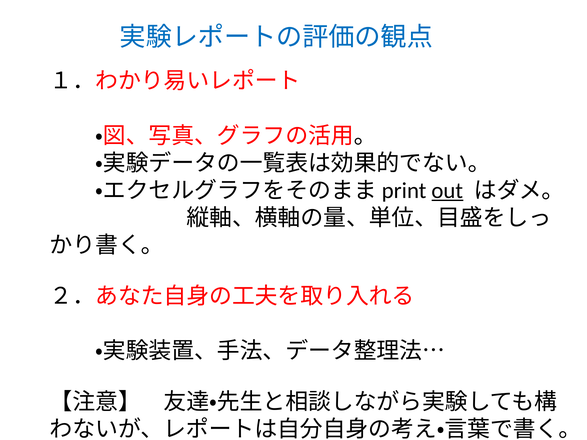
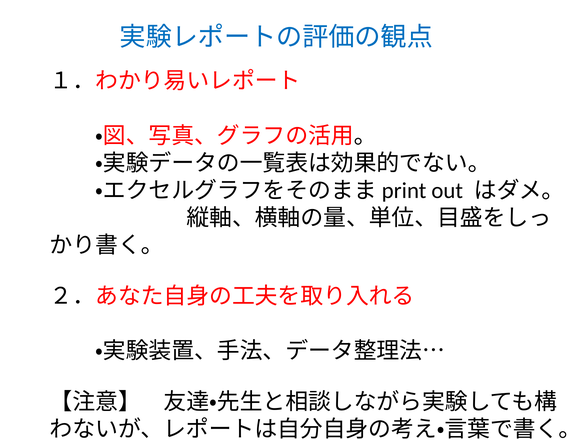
out underline: present -> none (447, 191)
